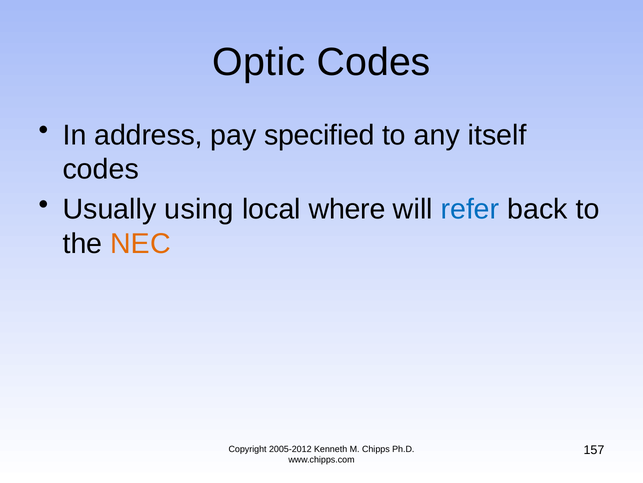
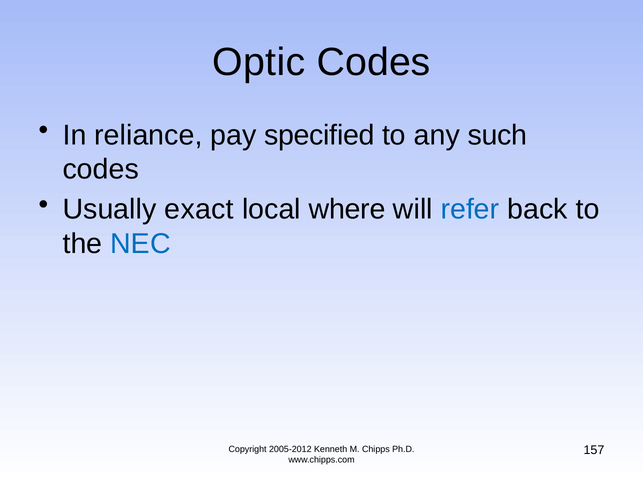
address: address -> reliance (148, 135)
itself: itself -> such (497, 135)
using: using -> exact (199, 209)
NEC colour: orange -> blue (141, 244)
